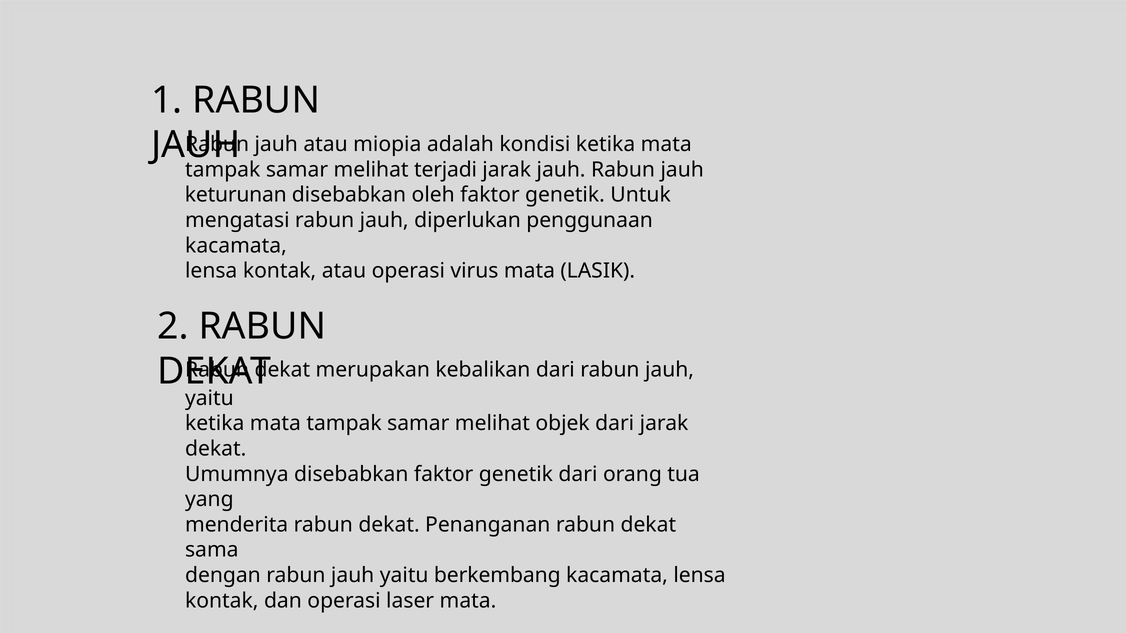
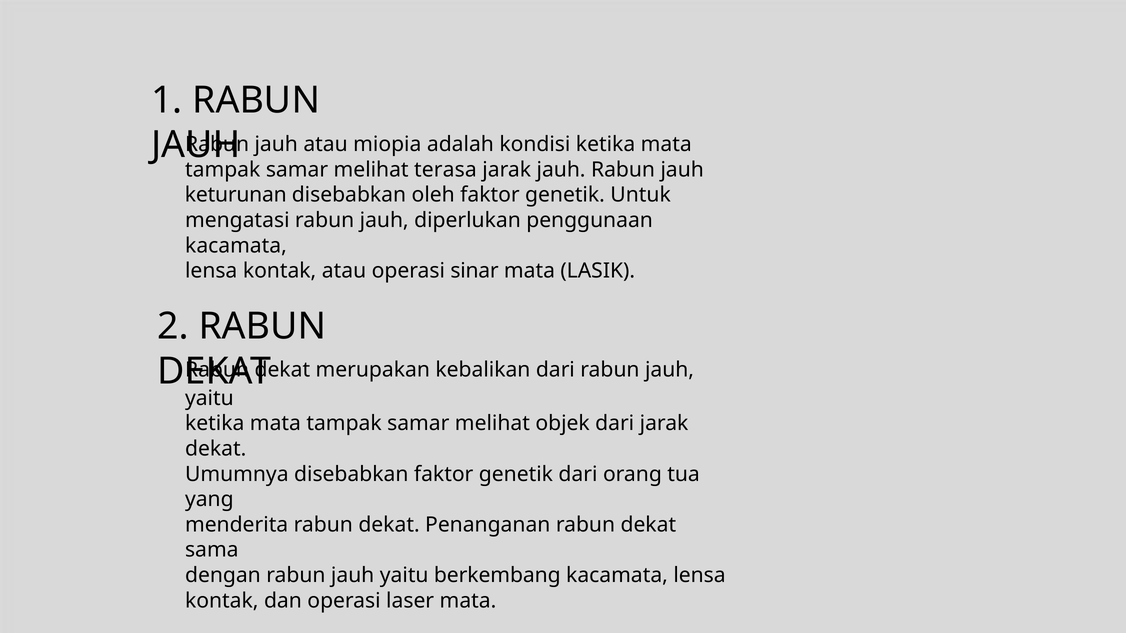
terjadi: terjadi -> terasa (445, 170)
virus: virus -> sinar (475, 271)
